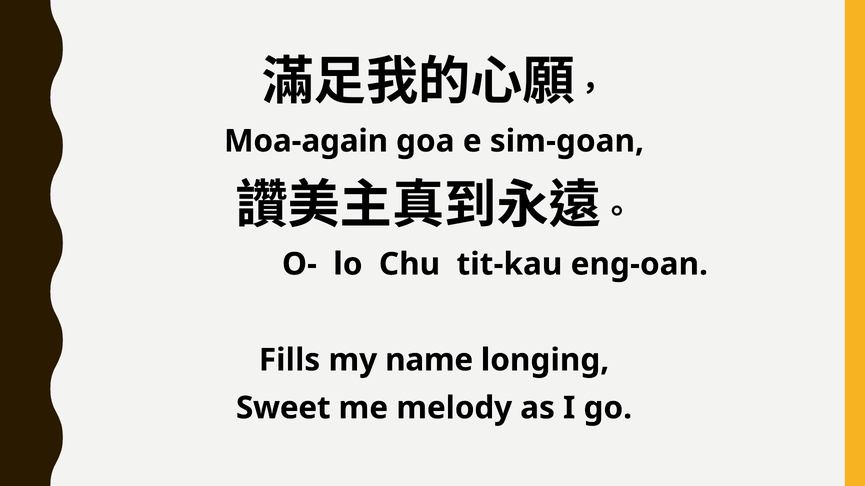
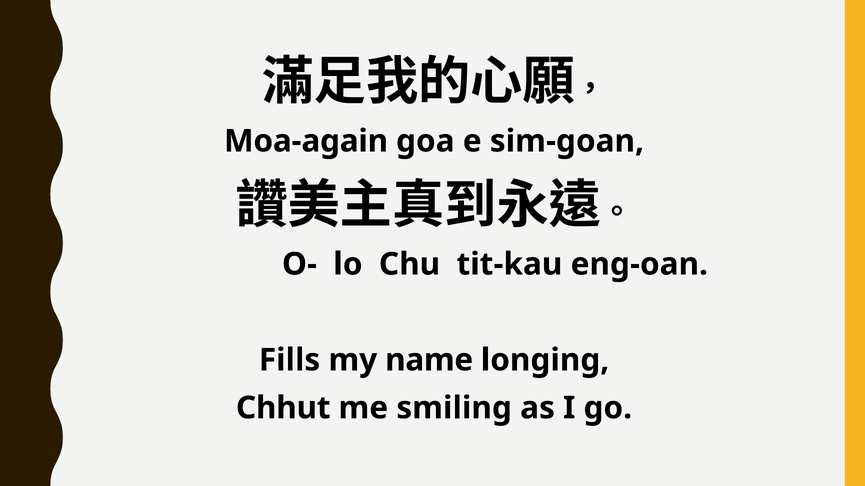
Sweet: Sweet -> Chhut (283, 408)
melody: melody -> smiling (454, 408)
